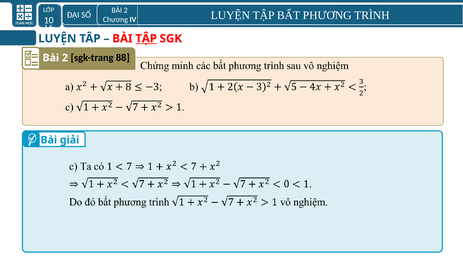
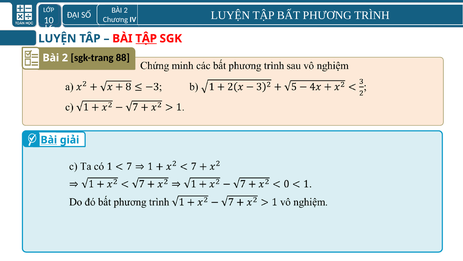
Bài underline: none -> present (49, 140)
